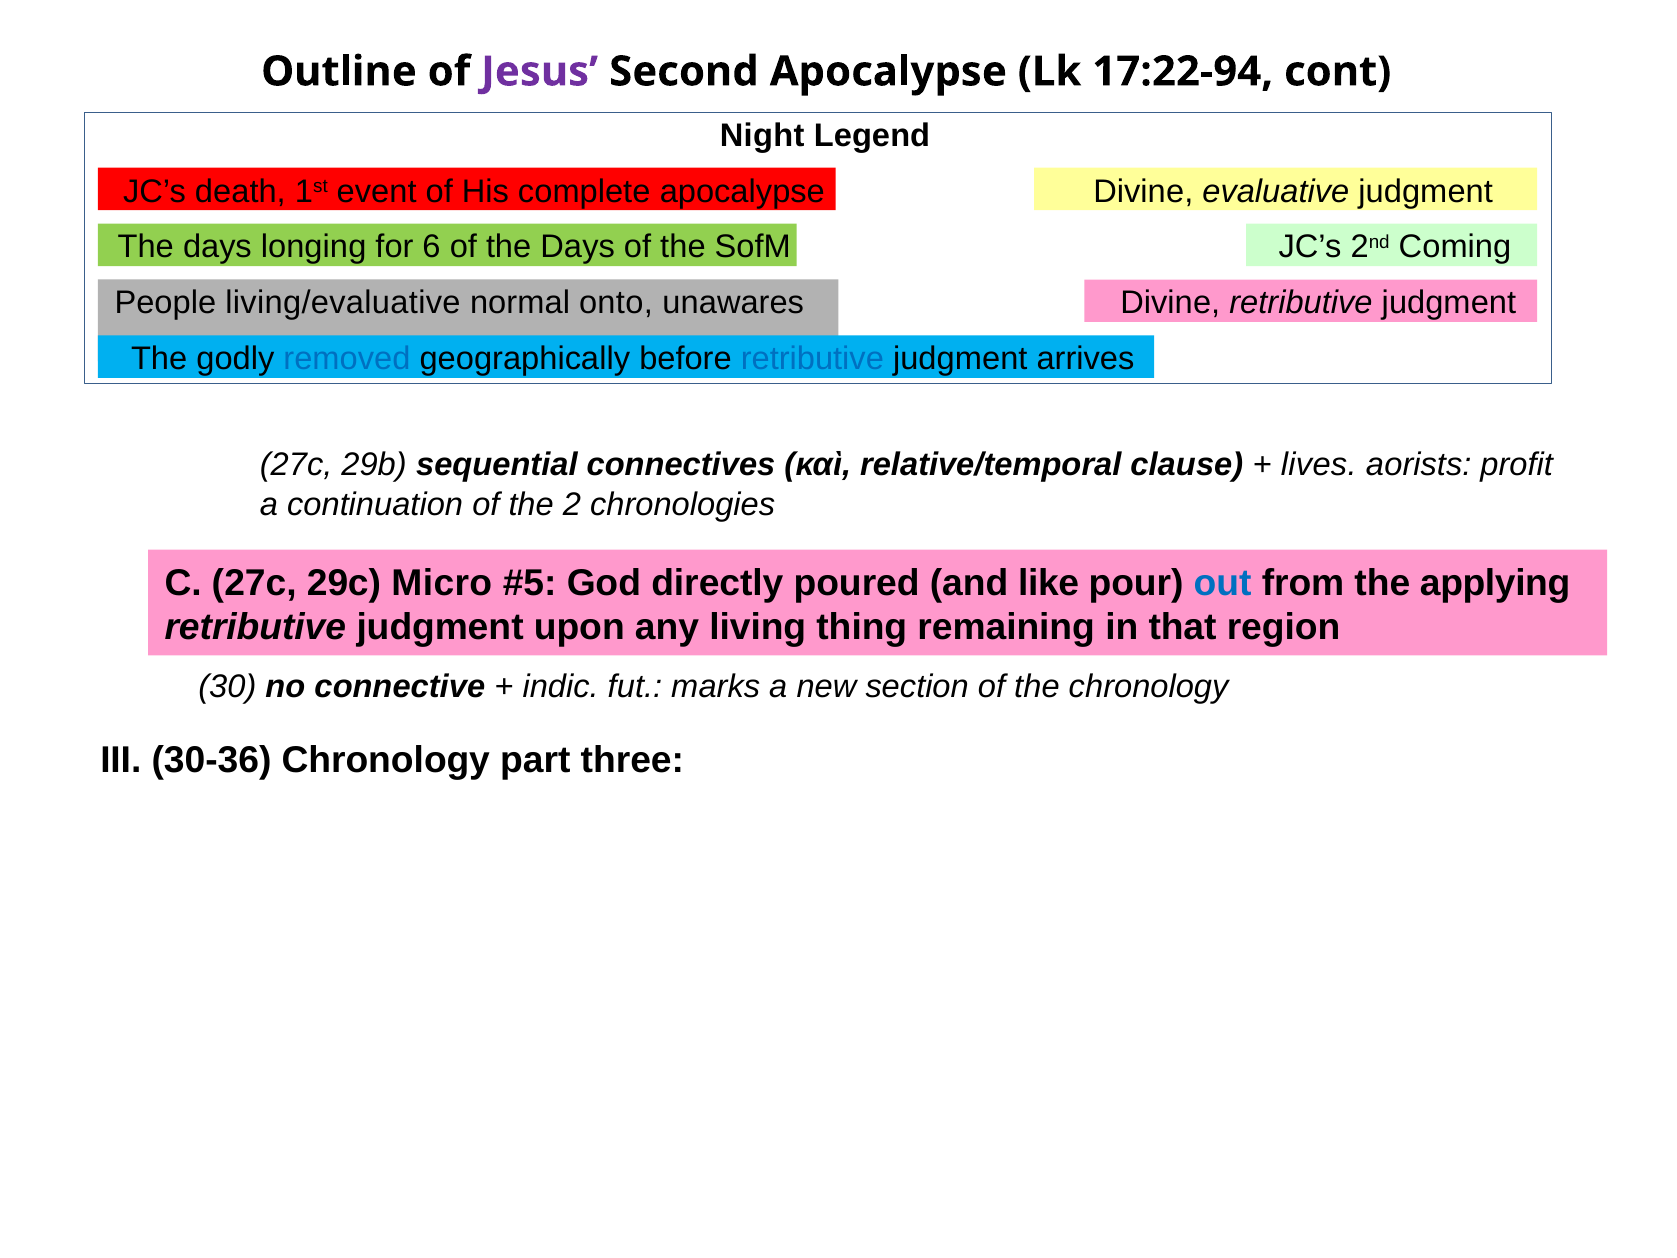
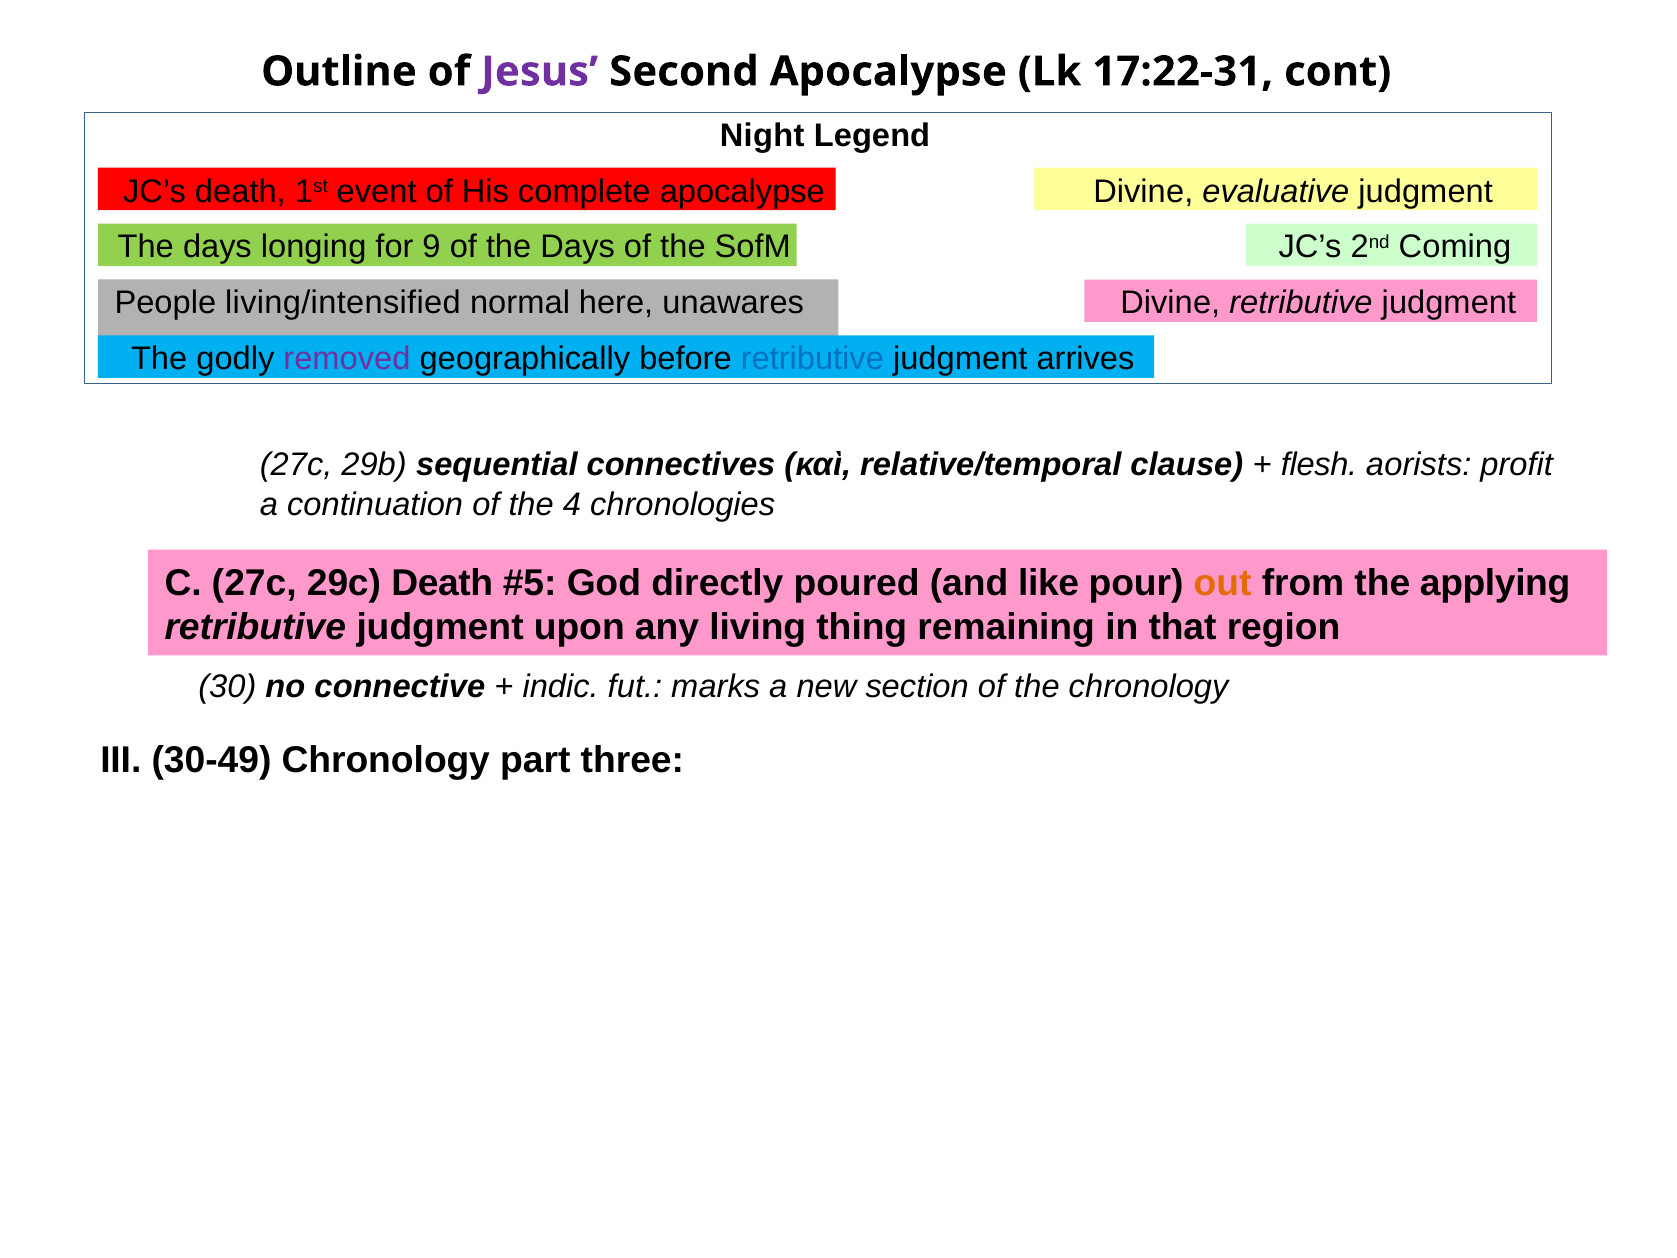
17:22-94: 17:22-94 -> 17:22-31 (1183, 72)
6: 6 -> 9 (432, 247)
living/evaluative: living/evaluative -> living/intensified (343, 303)
onto: onto -> here (616, 303)
removed colour: blue -> purple (347, 359)
lives: lives -> flesh (1319, 465)
2: 2 -> 4 (572, 504)
29c Micro: Micro -> Death (442, 583)
out colour: blue -> orange (1223, 583)
30-36: 30-36 -> 30-49 (212, 760)
